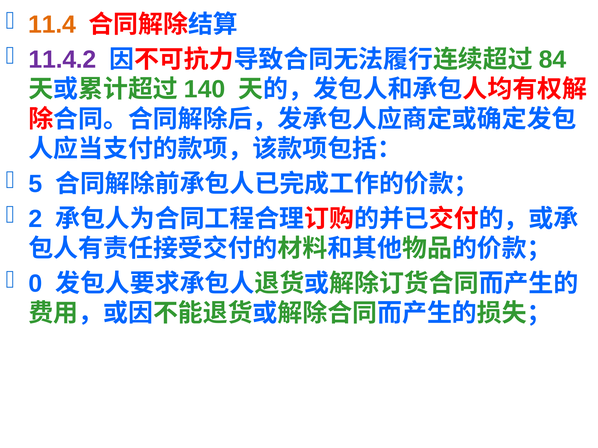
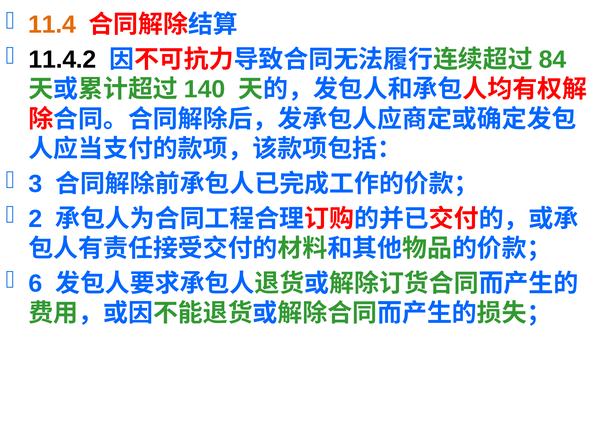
11.4.2 colour: purple -> black (62, 60)
5: 5 -> 3 (35, 184)
0: 0 -> 6 (35, 284)
